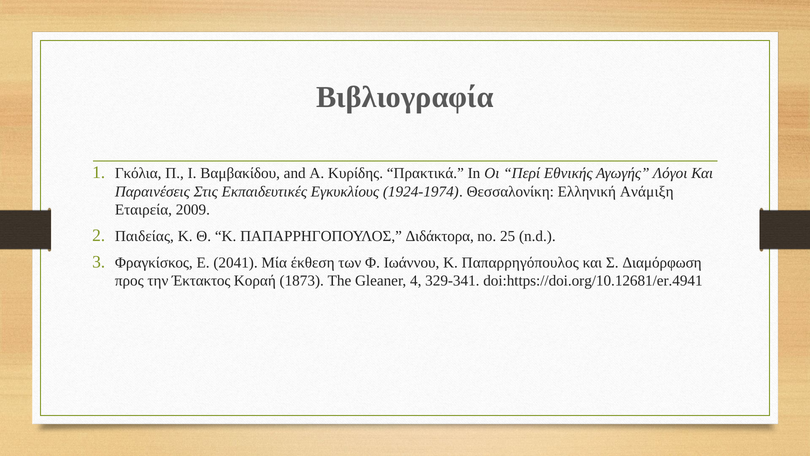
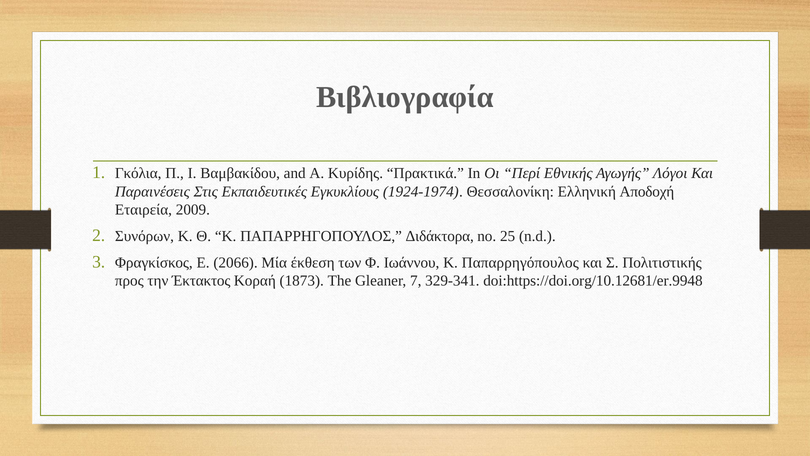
Ανάμιξη: Ανάμιξη -> Αποδοχή (647, 191)
Παιδείας: Παιδείας -> Συνόρων (144, 236)
2041: 2041 -> 2066 (236, 262)
Διαμόρφωση: Διαμόρφωση -> Πολιτιστικής (662, 262)
4: 4 -> 7 (416, 281)
doi:https://doi.org/10.12681/er.4941: doi:https://doi.org/10.12681/er.4941 -> doi:https://doi.org/10.12681/er.9948 (593, 281)
